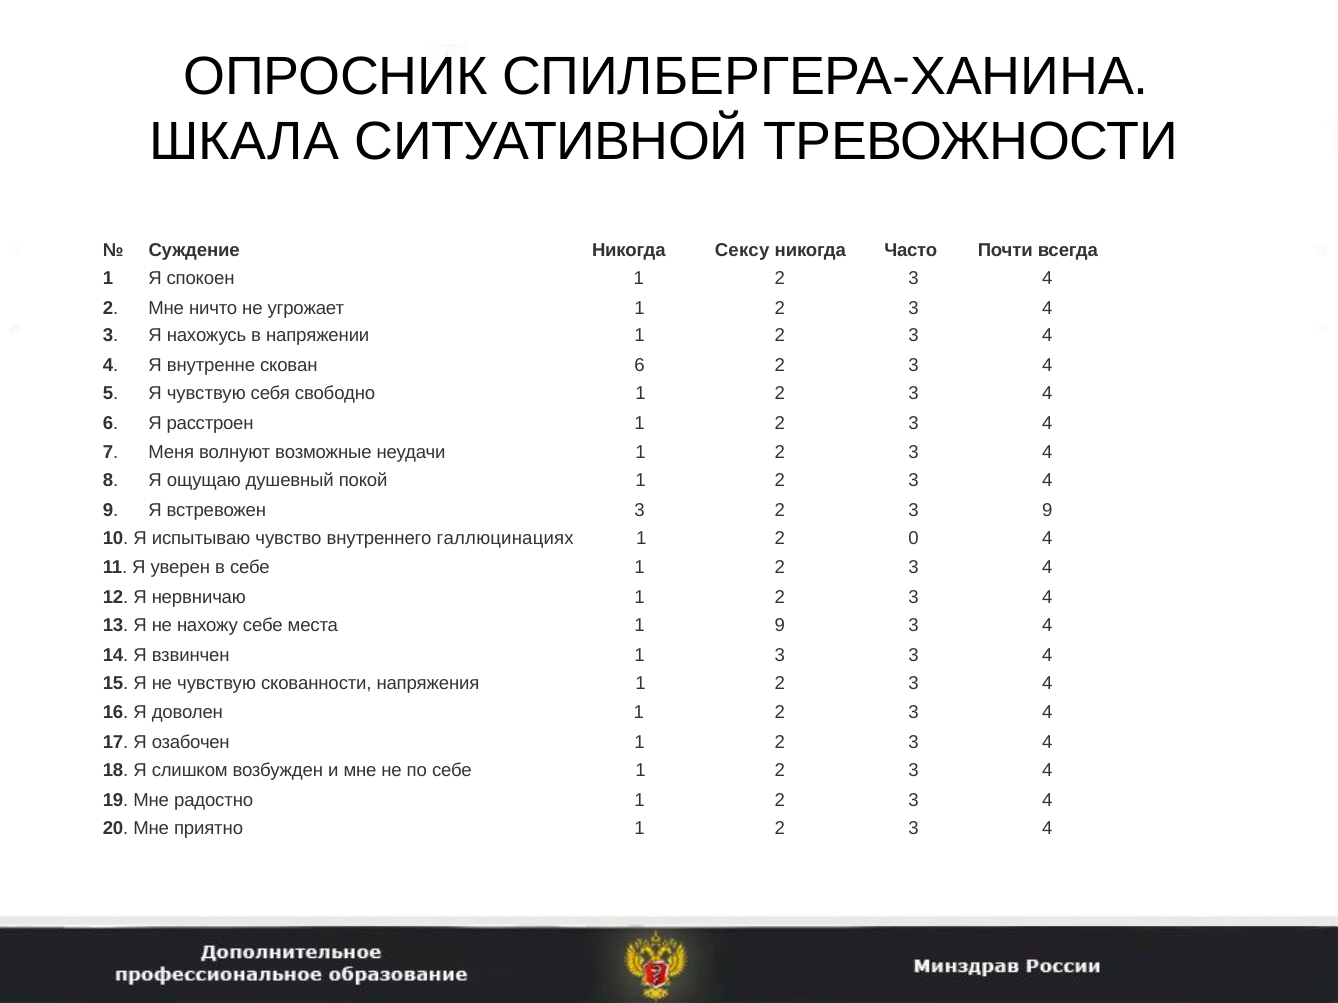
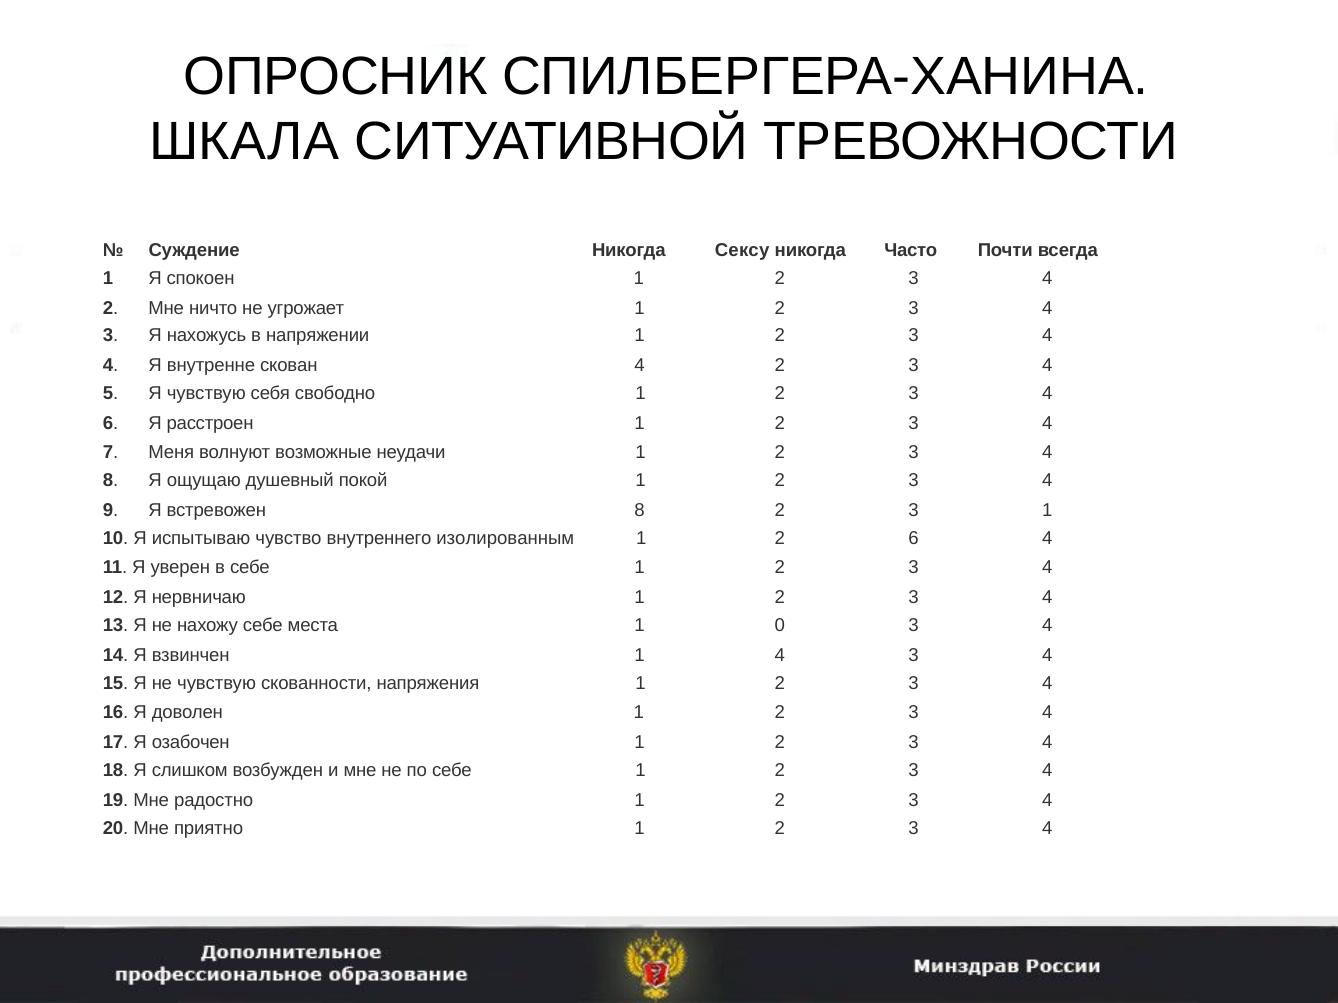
скован 6: 6 -> 4 (640, 366)
встревожен 3: 3 -> 8 (640, 511)
3 9: 9 -> 1 (1047, 511)
галлюцинациях: галлюцинациях -> изолированным (505, 539)
2 0: 0 -> 6 (914, 539)
1 9: 9 -> 0 (780, 626)
1 3: 3 -> 4 (780, 655)
